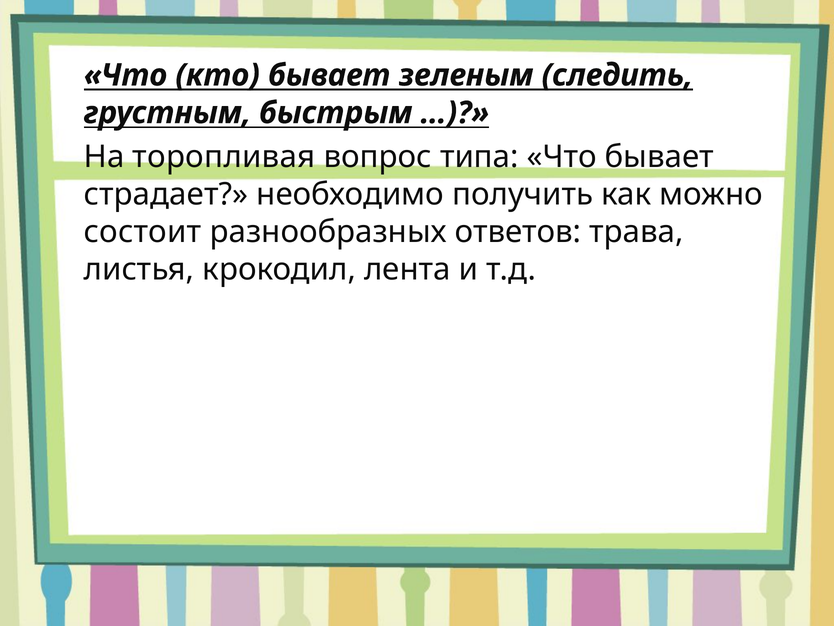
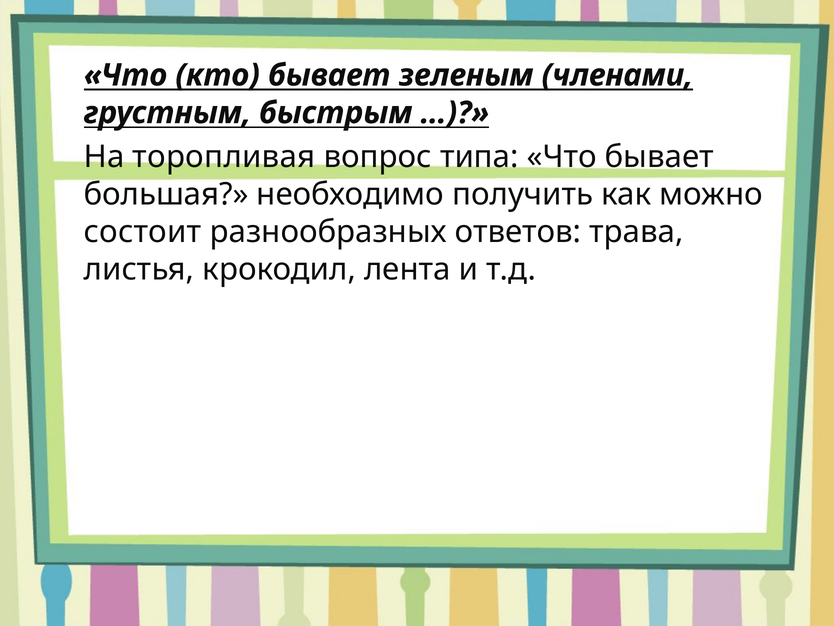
следить: следить -> членами (617, 75)
страдает: страдает -> большая (166, 194)
